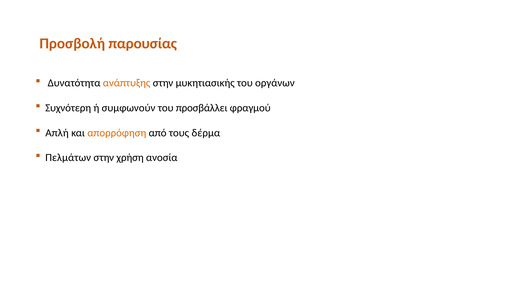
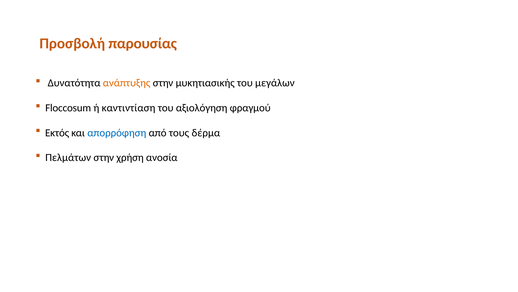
οργάνων: οργάνων -> μεγάλων (275, 83)
Συχνότερη: Συχνότερη -> Floccosum (68, 108)
συμφωνούν: συμφωνούν -> καντιντίαση (128, 108)
προσβάλλει: προσβάλλει -> αξιολόγηση (202, 108)
Απλή: Απλή -> Εκτός (57, 133)
απορρόφηση colour: orange -> blue (117, 133)
